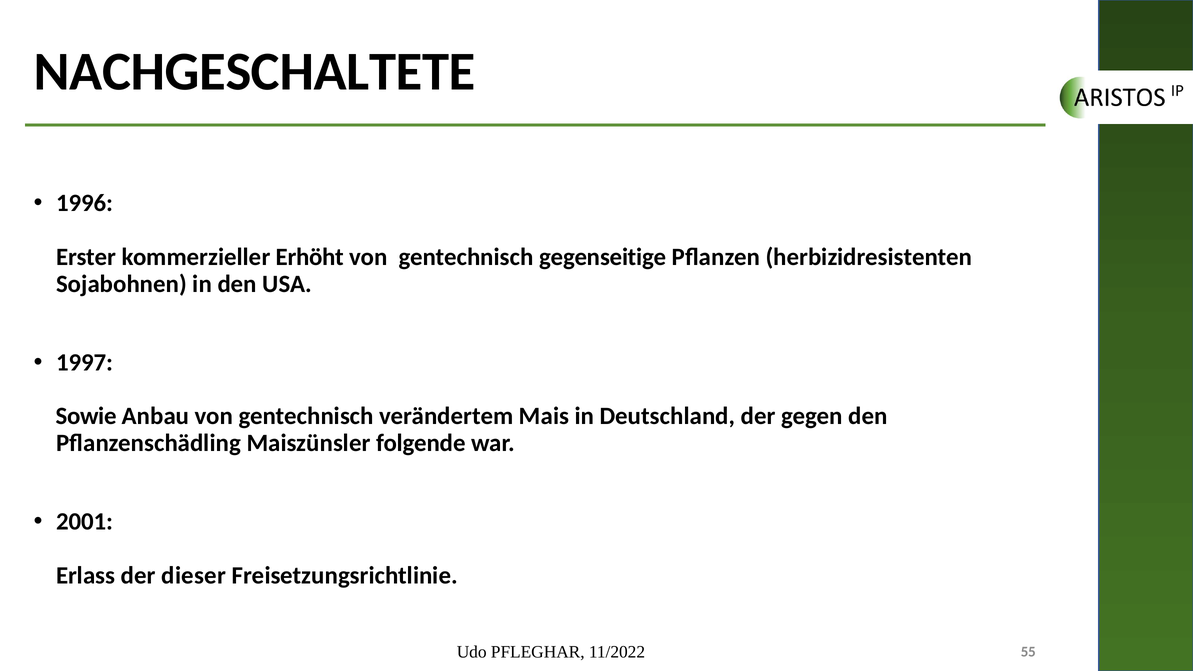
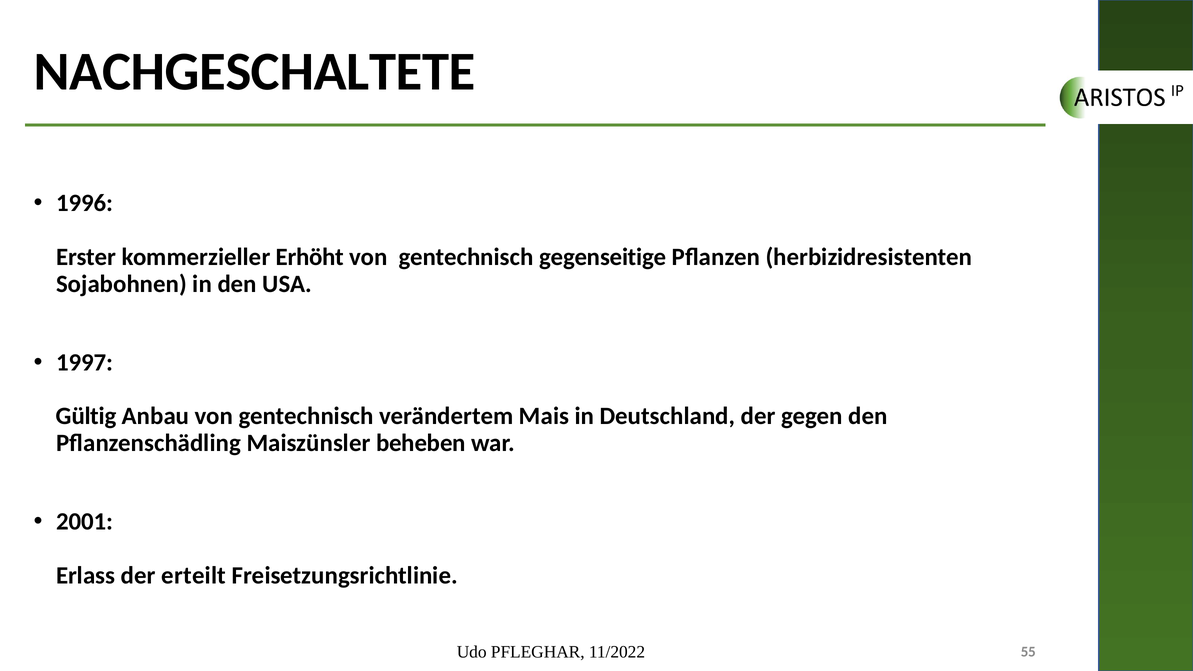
Sowie: Sowie -> Gültig (86, 416)
folgende: folgende -> beheben (421, 443)
dieser: dieser -> erteilt (194, 575)
